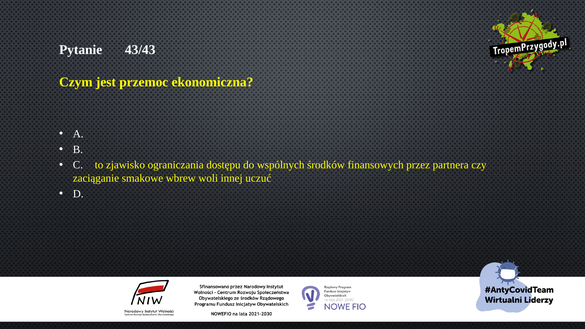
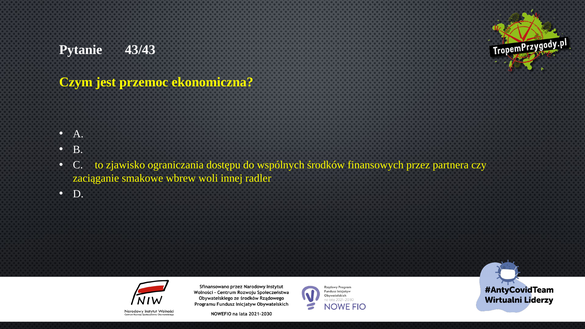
uczuć: uczuć -> radler (258, 178)
